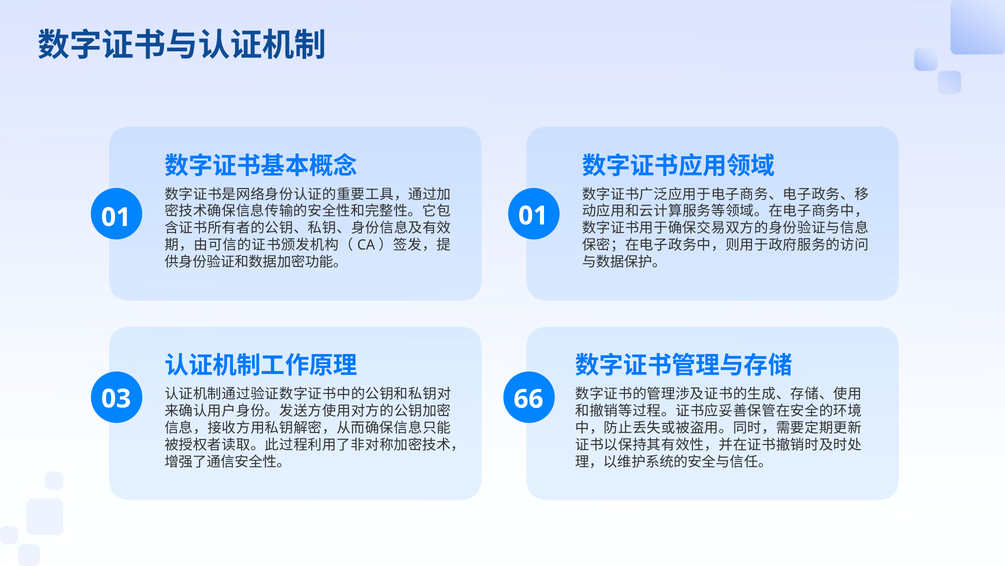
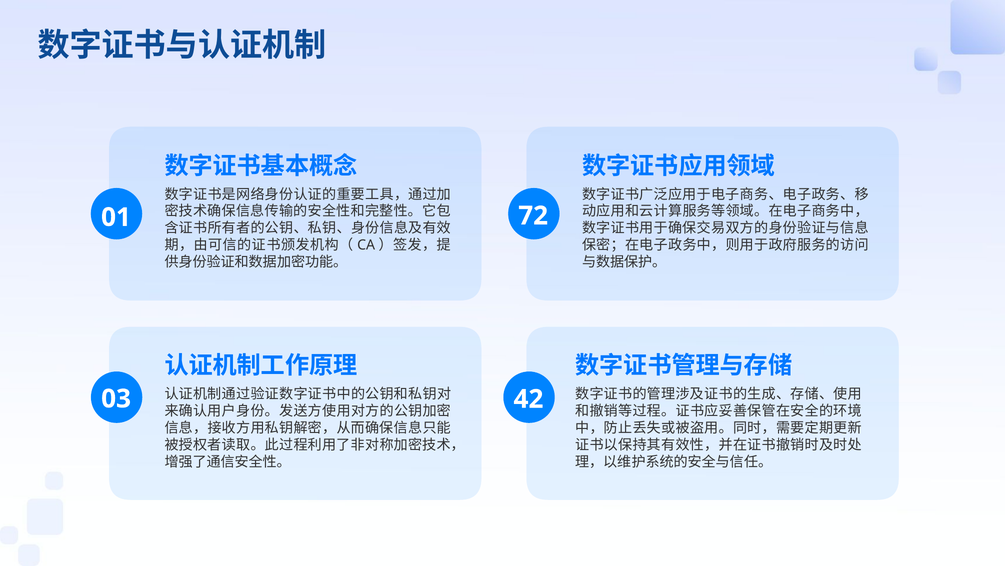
01 01: 01 -> 72 (533, 216)
66: 66 -> 42 (528, 399)
